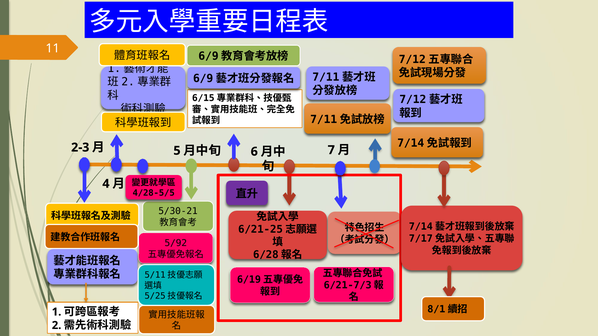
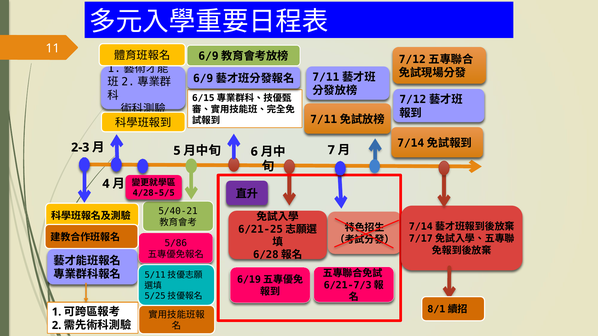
5/30-21: 5/30-21 -> 5/40-21 (178, 211)
5/92: 5/92 -> 5/86 (176, 243)
